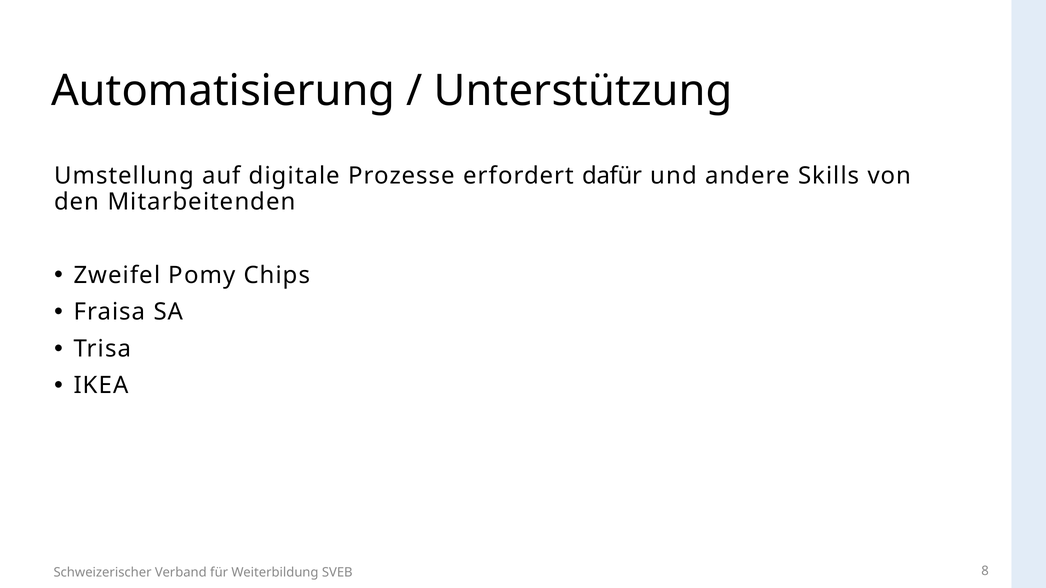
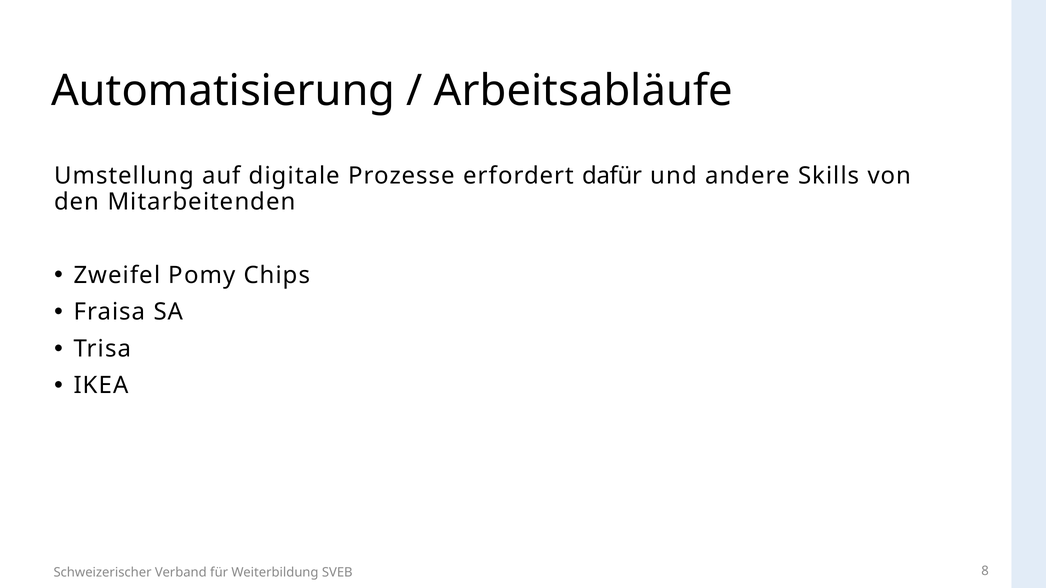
Unterstützung: Unterstützung -> Arbeitsabläufe (583, 91)
